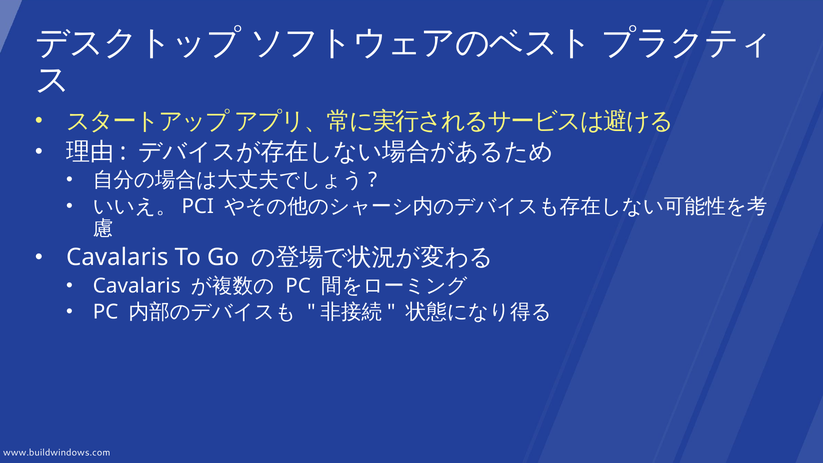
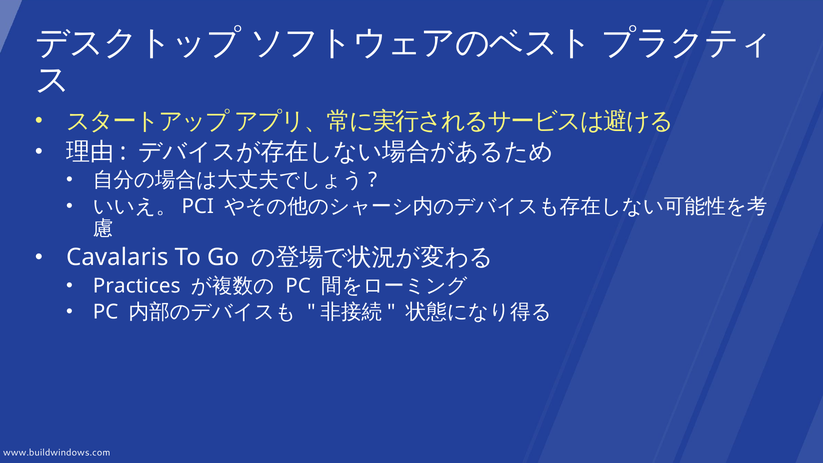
Cavalaris: Cavalaris -> Practices (137, 286)
